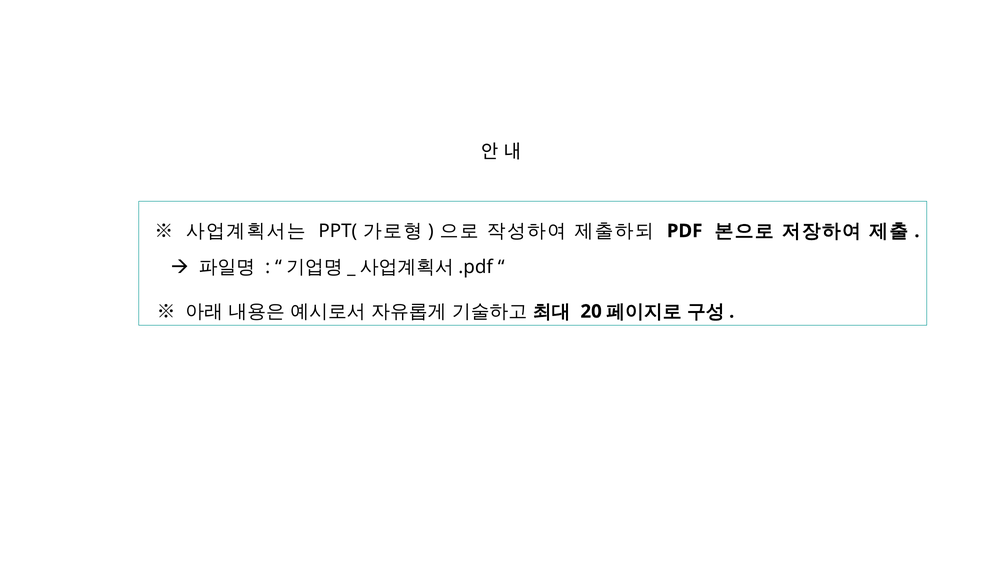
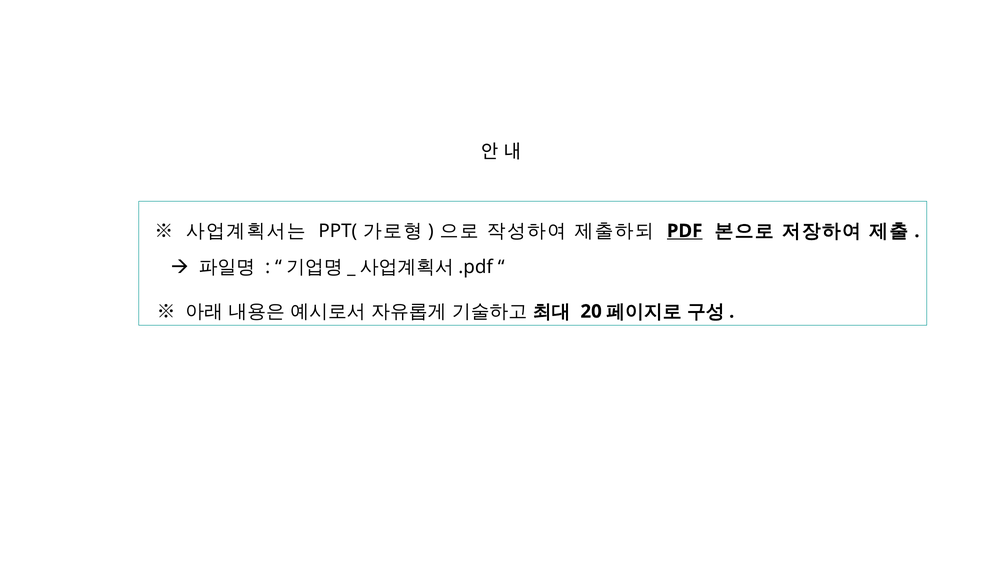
PDF underline: none -> present (685, 231)
